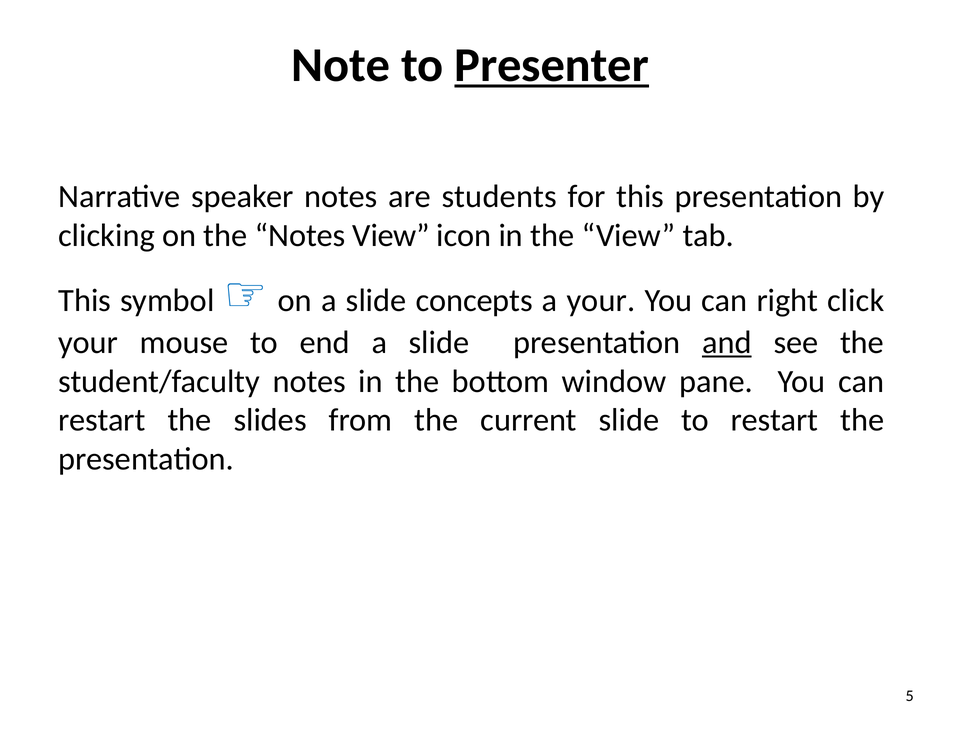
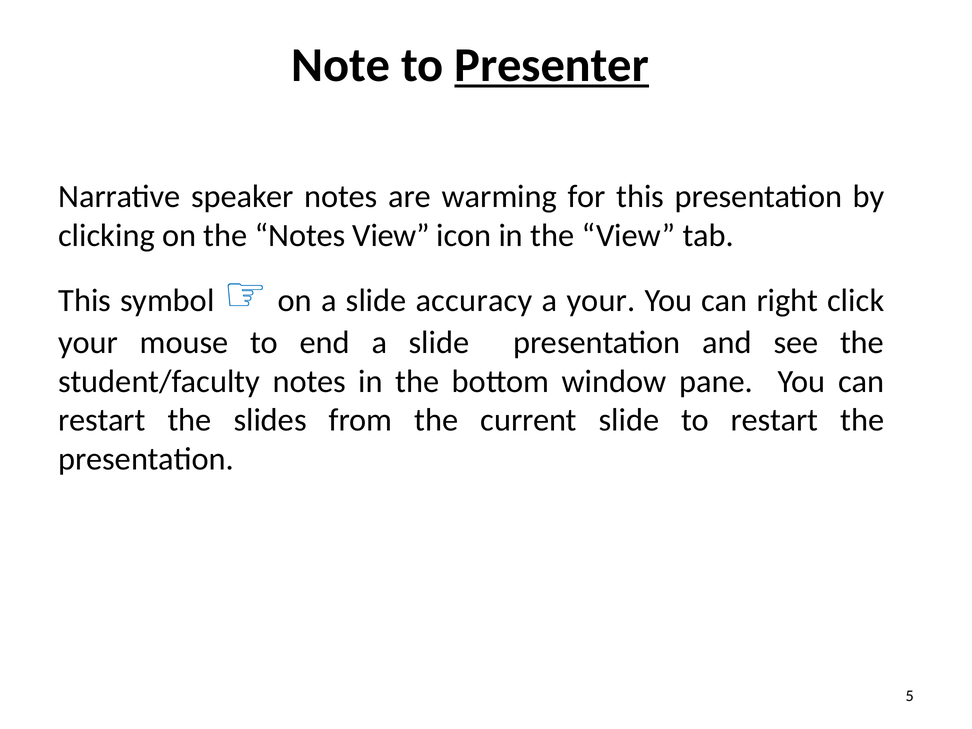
students: students -> warming (499, 197)
concepts: concepts -> accuracy (474, 300)
and underline: present -> none (727, 342)
